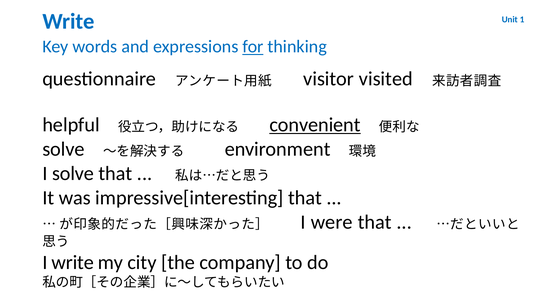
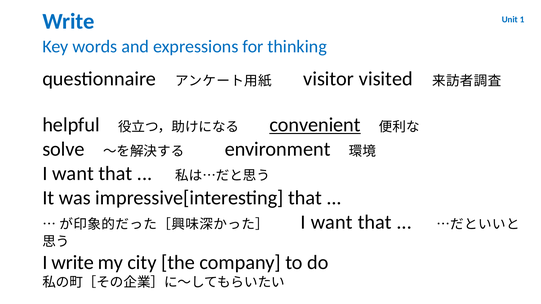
for underline: present -> none (253, 47)
solve: solve -> want (73, 174)
were: were -> want (332, 222)
